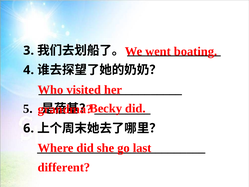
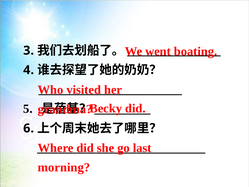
different: different -> morning (64, 167)
